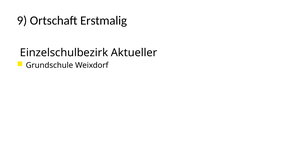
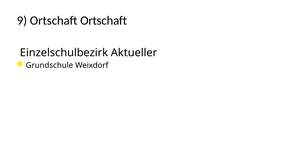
Ortschaft Erstmalig: Erstmalig -> Ortschaft (104, 21)
